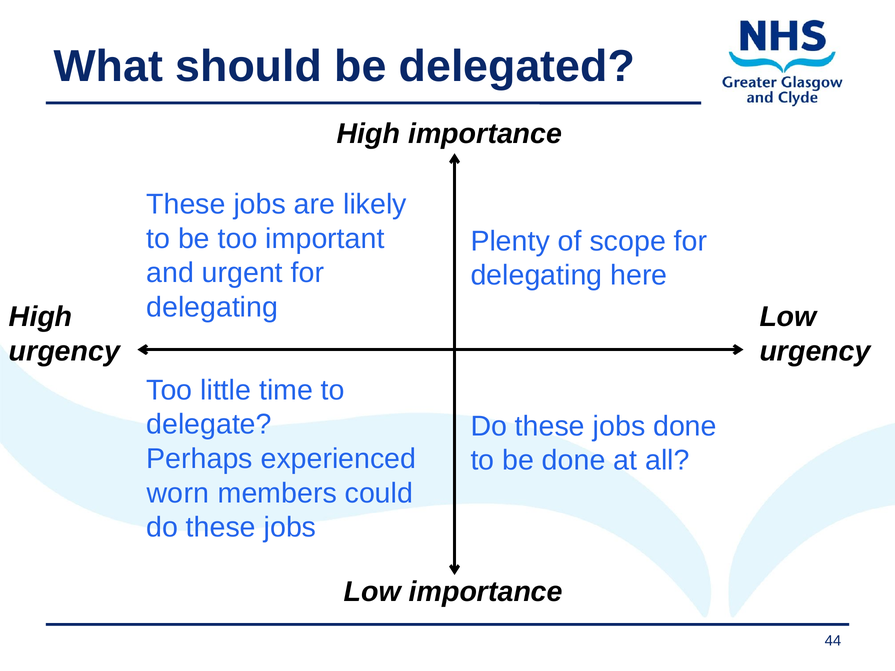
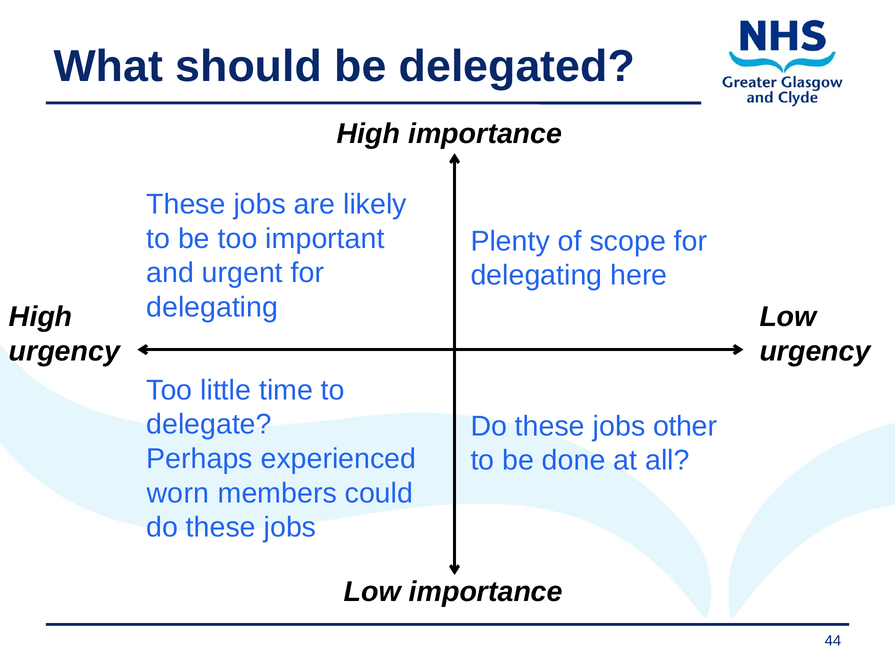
jobs done: done -> other (685, 426)
